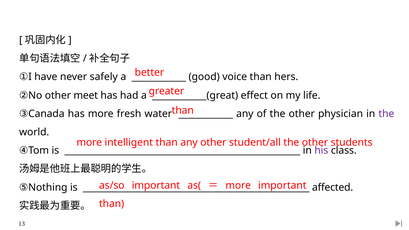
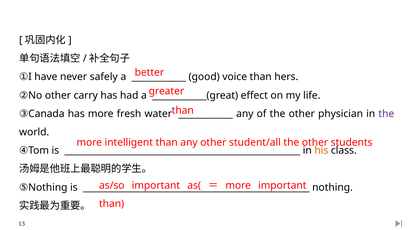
meet: meet -> carry (86, 95)
his colour: purple -> orange (321, 151)
affected: affected -> nothing (333, 187)
